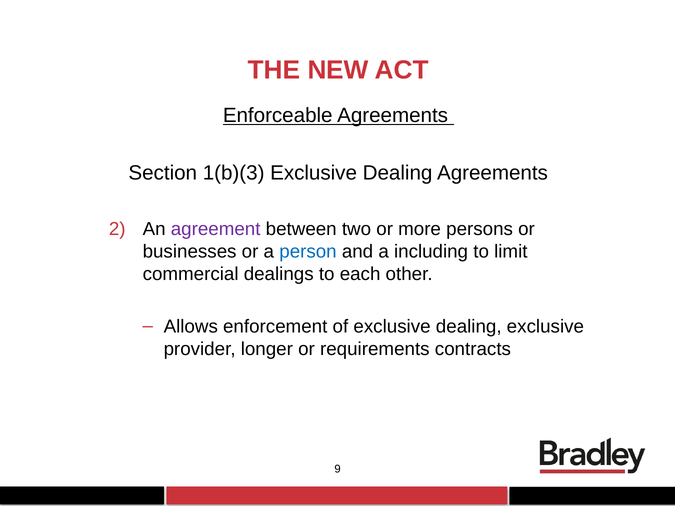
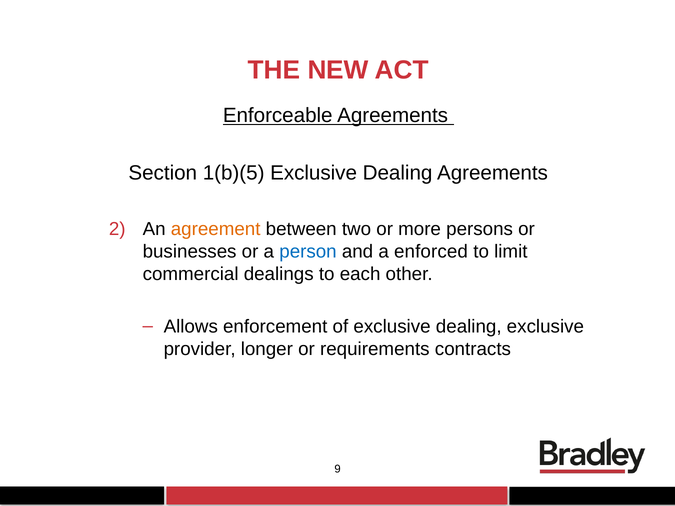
1(b)(3: 1(b)(3 -> 1(b)(5 (234, 173)
agreement colour: purple -> orange (216, 229)
including: including -> enforced (431, 252)
